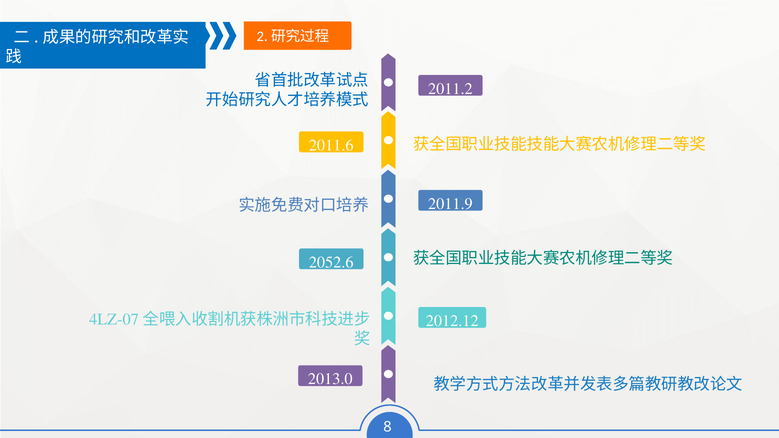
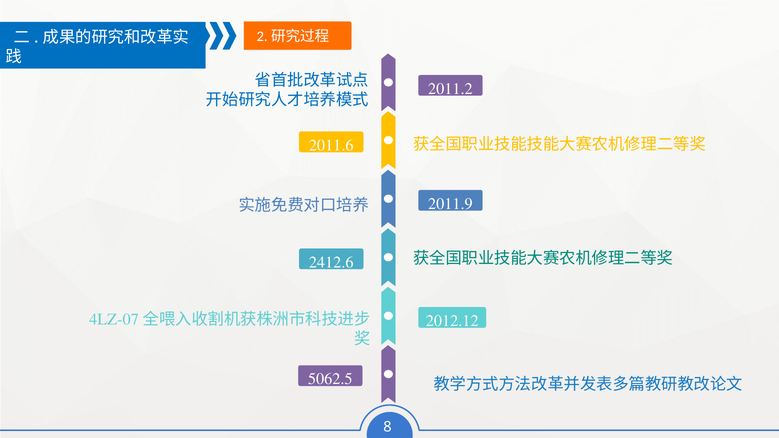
2052.6: 2052.6 -> 2412.6 (331, 262)
2013.0: 2013.0 -> 5062.5 (330, 379)
